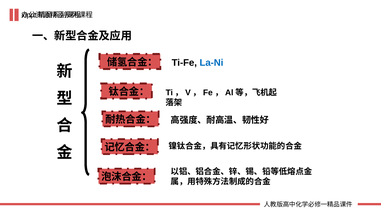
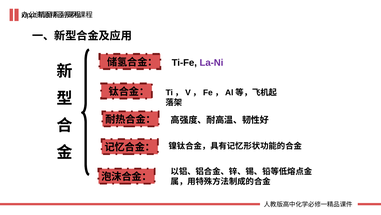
La-Ni colour: blue -> purple (211, 63)
